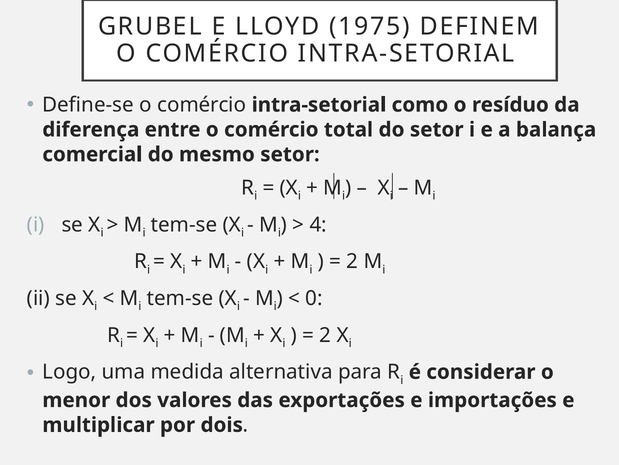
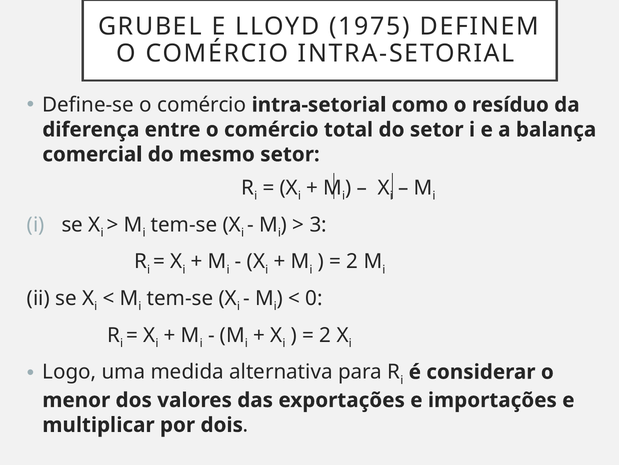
4: 4 -> 3 (318, 224)
